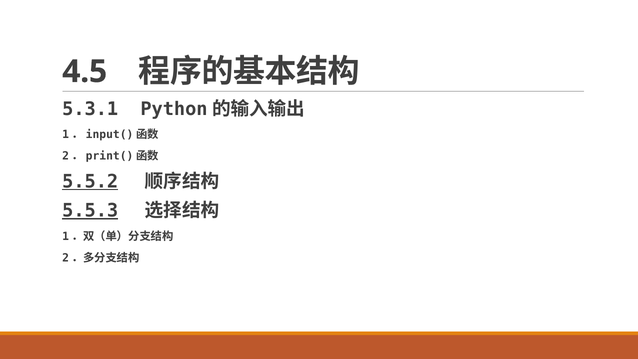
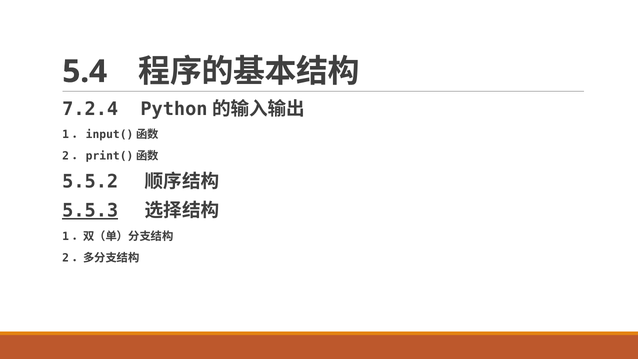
4.5: 4.5 -> 5.4 (85, 71)
5.3.1: 5.3.1 -> 7.2.4 (90, 109)
5.5.2 underline: present -> none (90, 181)
